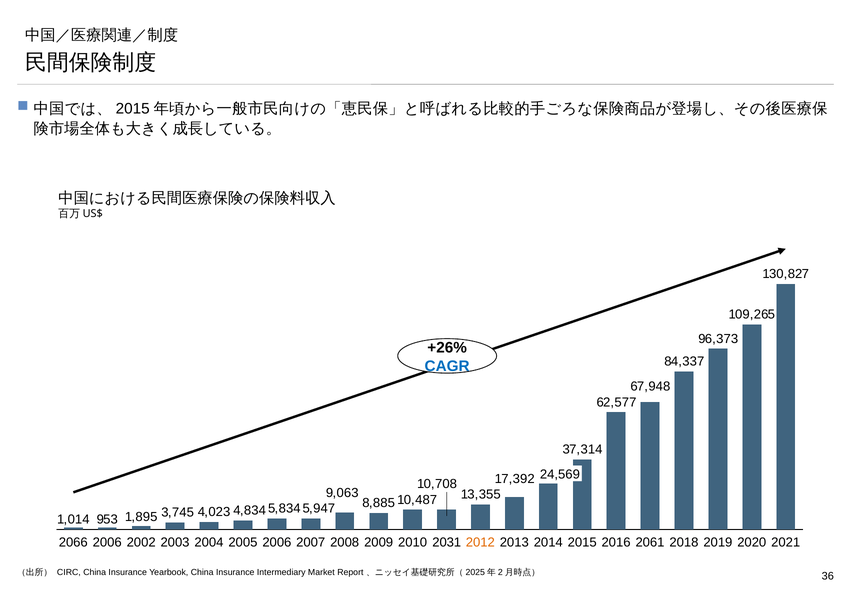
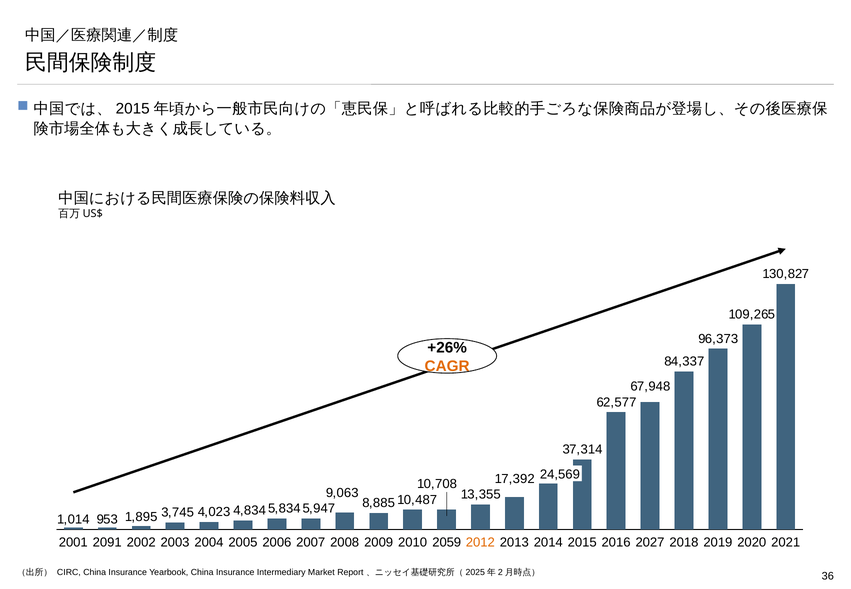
CAGR colour: blue -> orange (447, 366)
2066: 2066 -> 2001 (73, 543)
2006: 2006 -> 2091 (107, 543)
2031: 2031 -> 2059 (447, 543)
2061: 2061 -> 2027 (650, 543)
